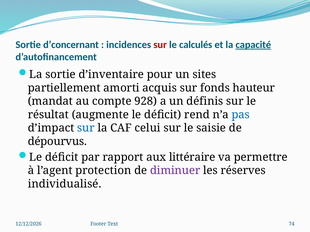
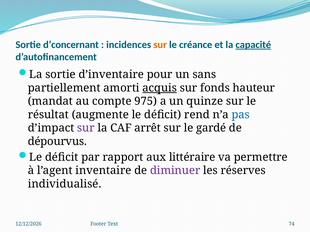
sur colour: red -> orange (160, 45)
calculés: calculés -> créance (196, 45)
sites: sites -> sans (204, 75)
acquis underline: none -> present (160, 88)
928: 928 -> 975 (146, 101)
définis: définis -> quinze (205, 101)
sur colour: blue -> purple (86, 128)
celui: celui -> arrêt (148, 128)
saisie: saisie -> gardé (211, 128)
protection: protection -> inventaire (103, 171)
